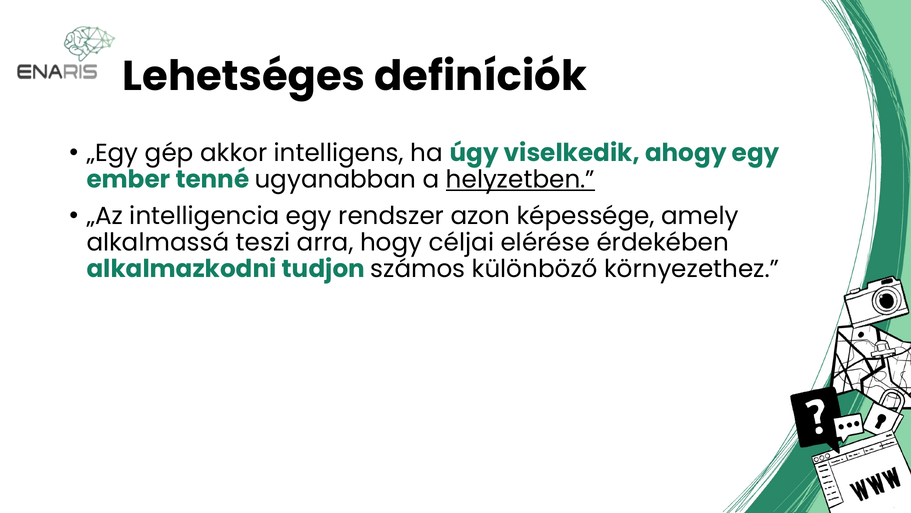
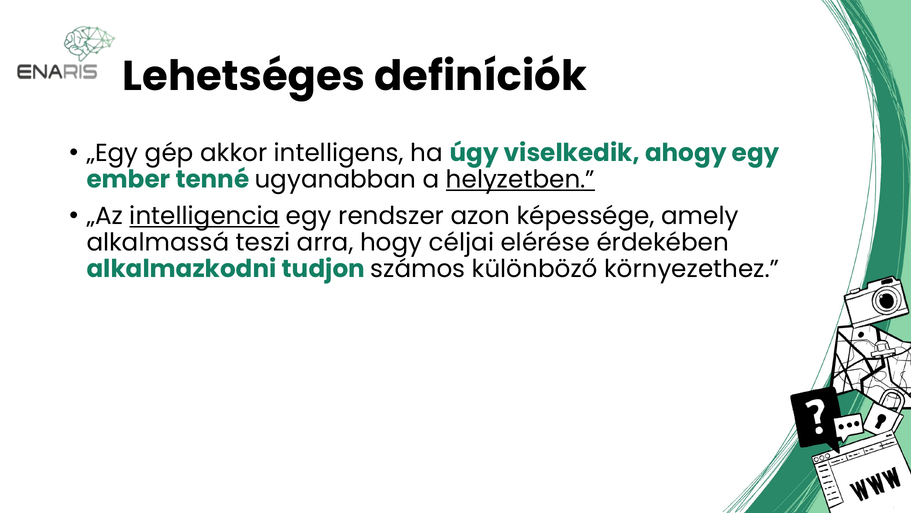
intelligencia underline: none -> present (204, 216)
